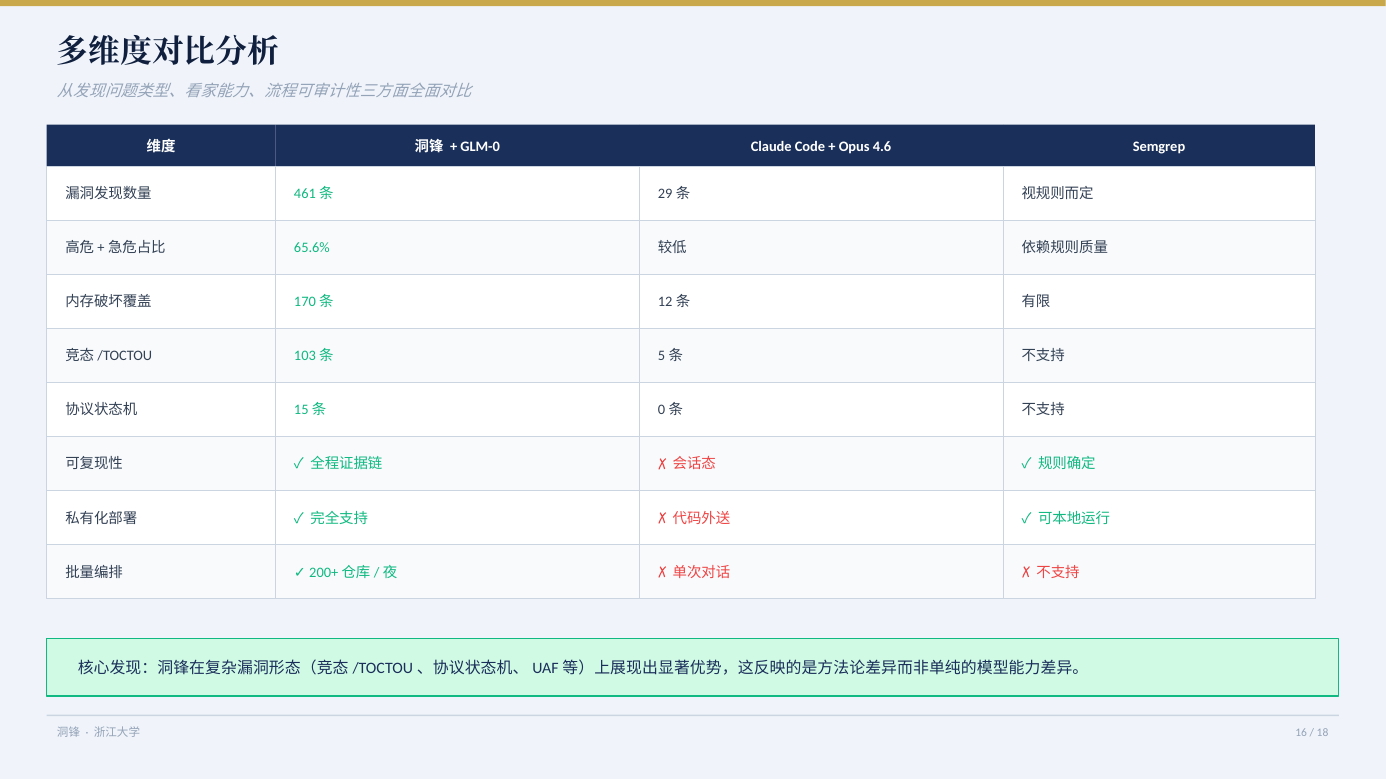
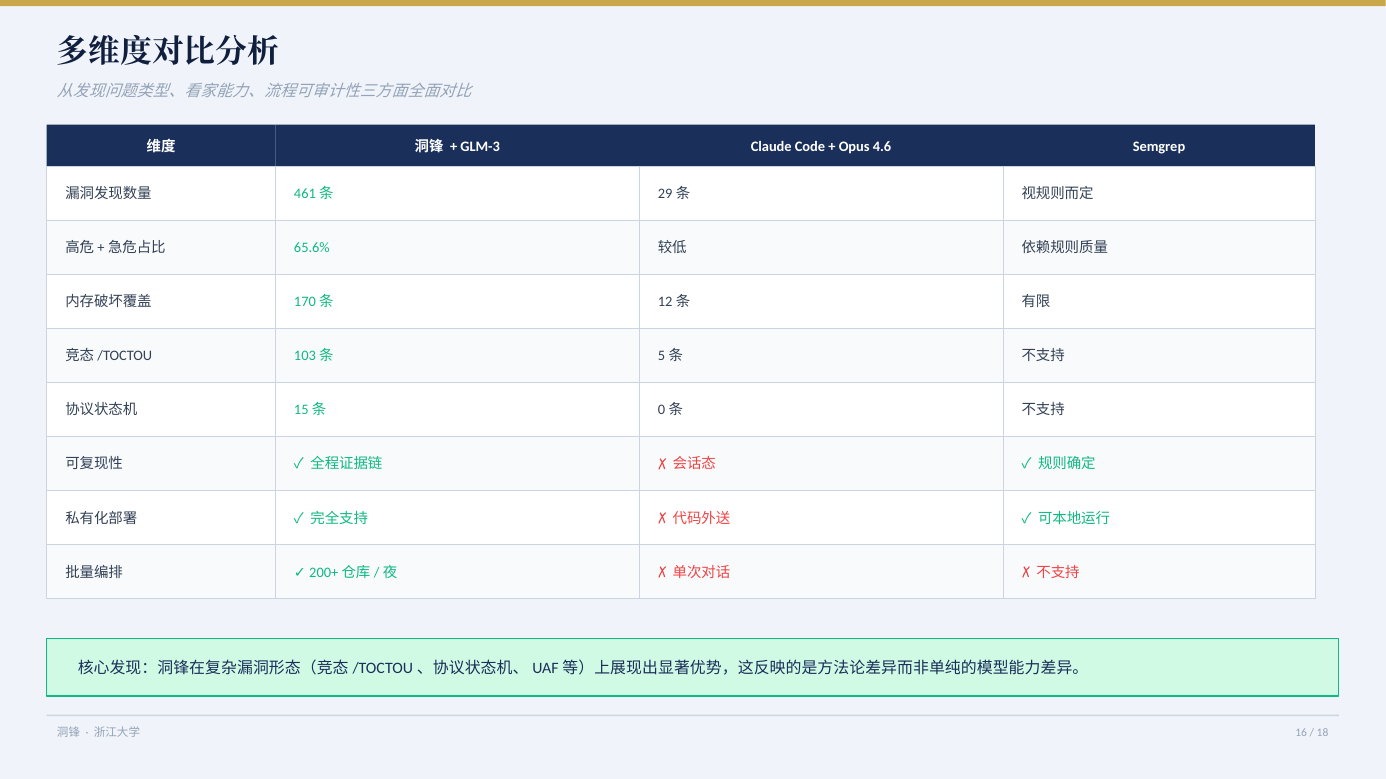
GLM-0: GLM-0 -> GLM-3 (480, 146)
